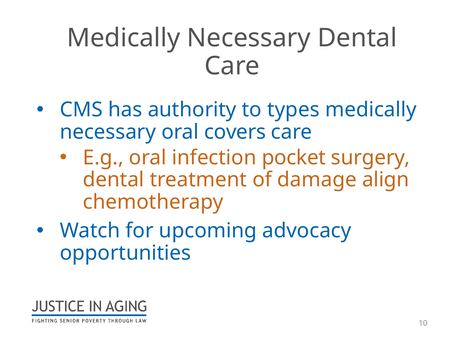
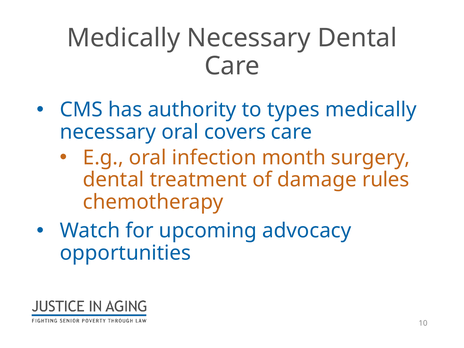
pocket: pocket -> month (294, 158)
align: align -> rules (386, 180)
